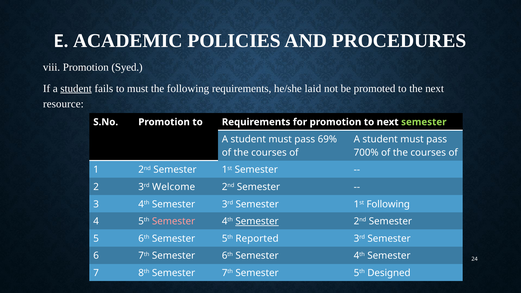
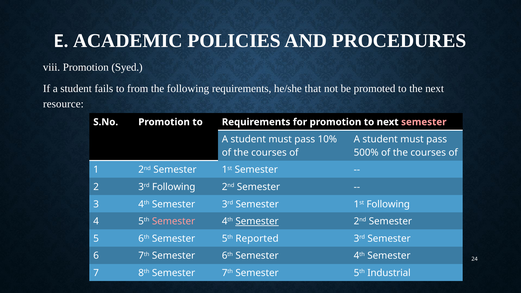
student underline: present -> none (76, 88)
to must: must -> from (138, 88)
laid: laid -> that (313, 88)
semester colour: light green -> pink (424, 122)
69%: 69% -> 10% (327, 139)
700%: 700% -> 500% (366, 153)
3rd Welcome: Welcome -> Following (174, 187)
Designed: Designed -> Industrial (389, 273)
